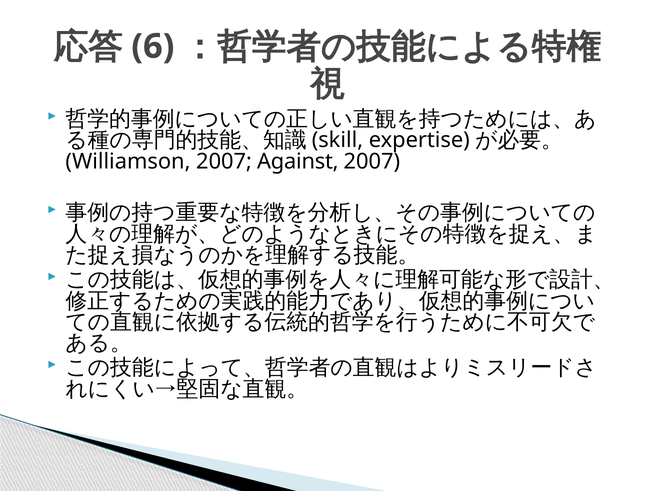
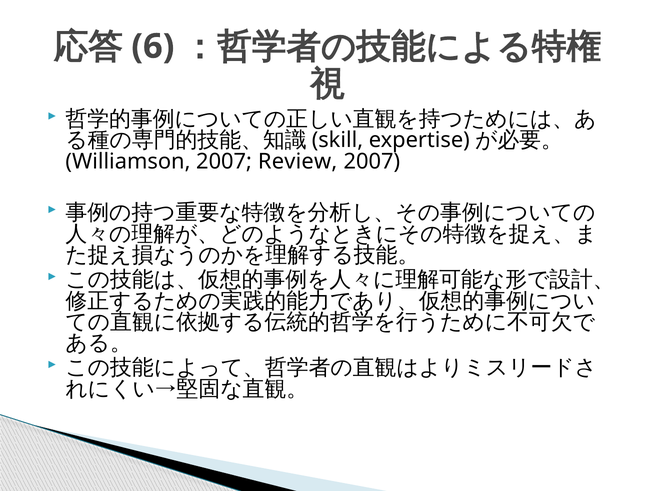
Against: Against -> Review (298, 162)
